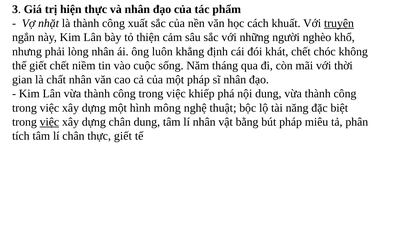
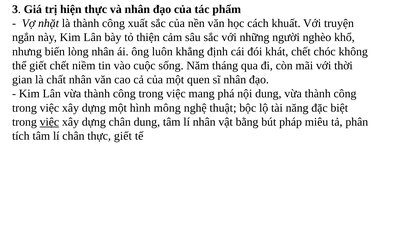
truyện underline: present -> none (339, 23)
phải: phải -> biến (55, 52)
một pháp: pháp -> quen (198, 80)
khiếp: khiếp -> mang (202, 94)
